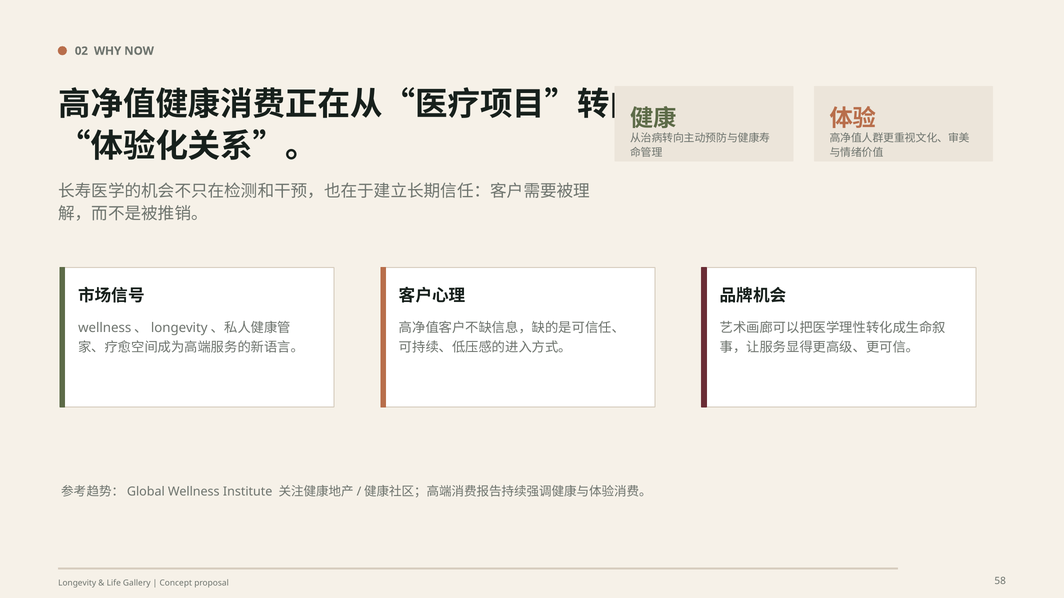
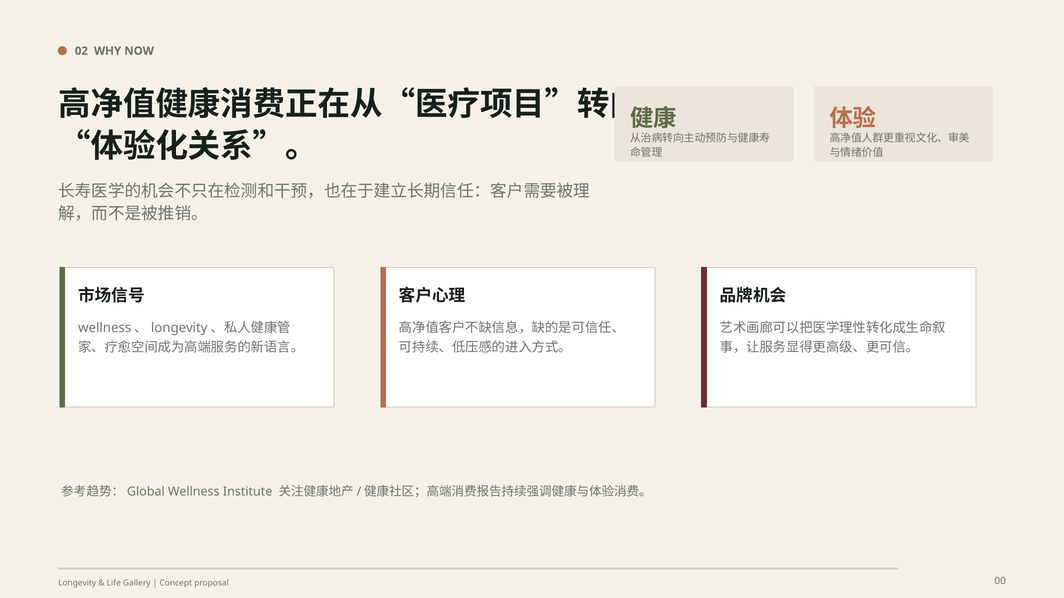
58: 58 -> 00 (1000, 582)
